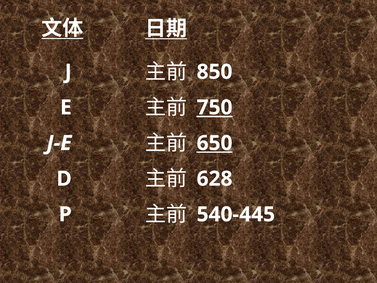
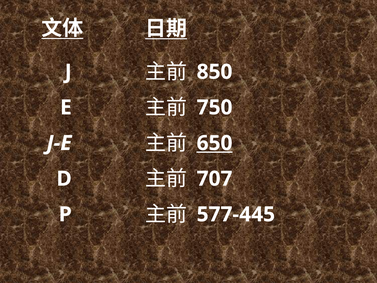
750 underline: present -> none (215, 107)
628: 628 -> 707 (215, 179)
540-445: 540-445 -> 577-445 (236, 214)
